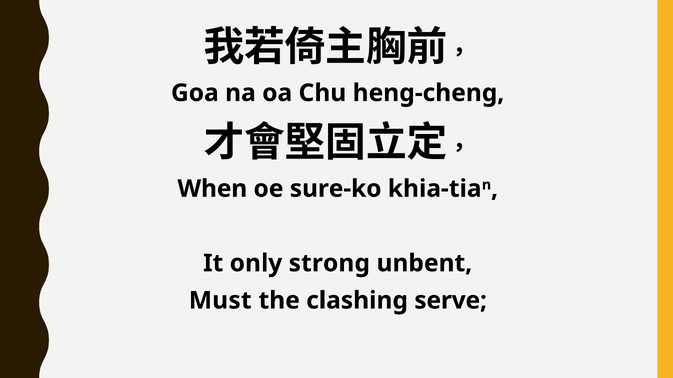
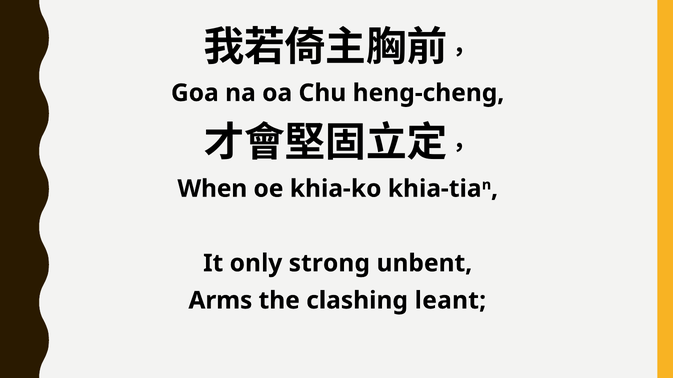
sure-ko: sure-ko -> khia-ko (336, 189)
Must: Must -> Arms (220, 301)
serve: serve -> leant (450, 301)
